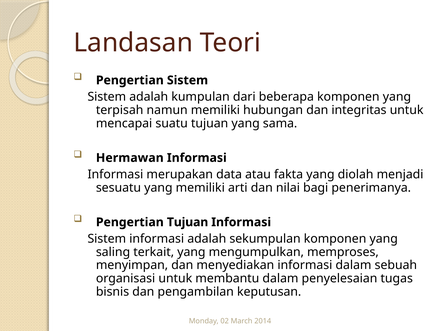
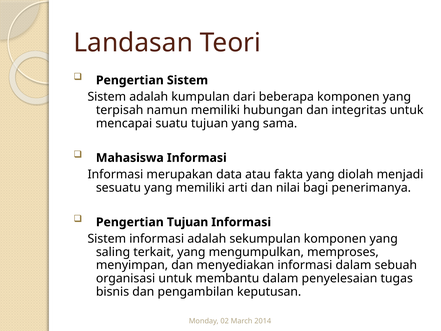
Hermawan: Hermawan -> Mahasiswa (130, 158)
